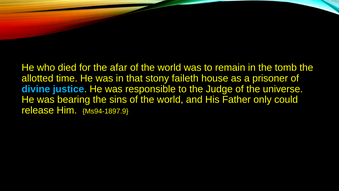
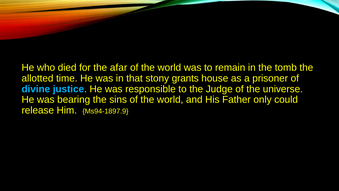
faileth: faileth -> grants (185, 78)
